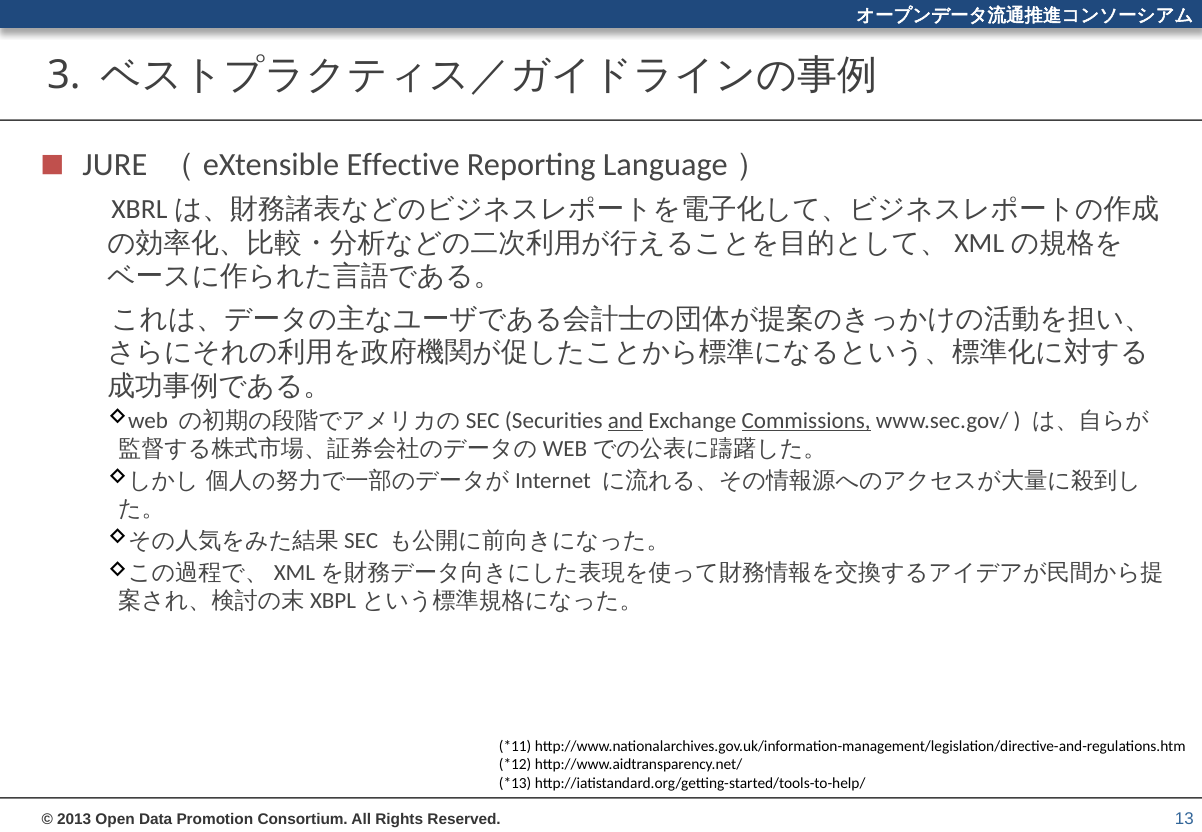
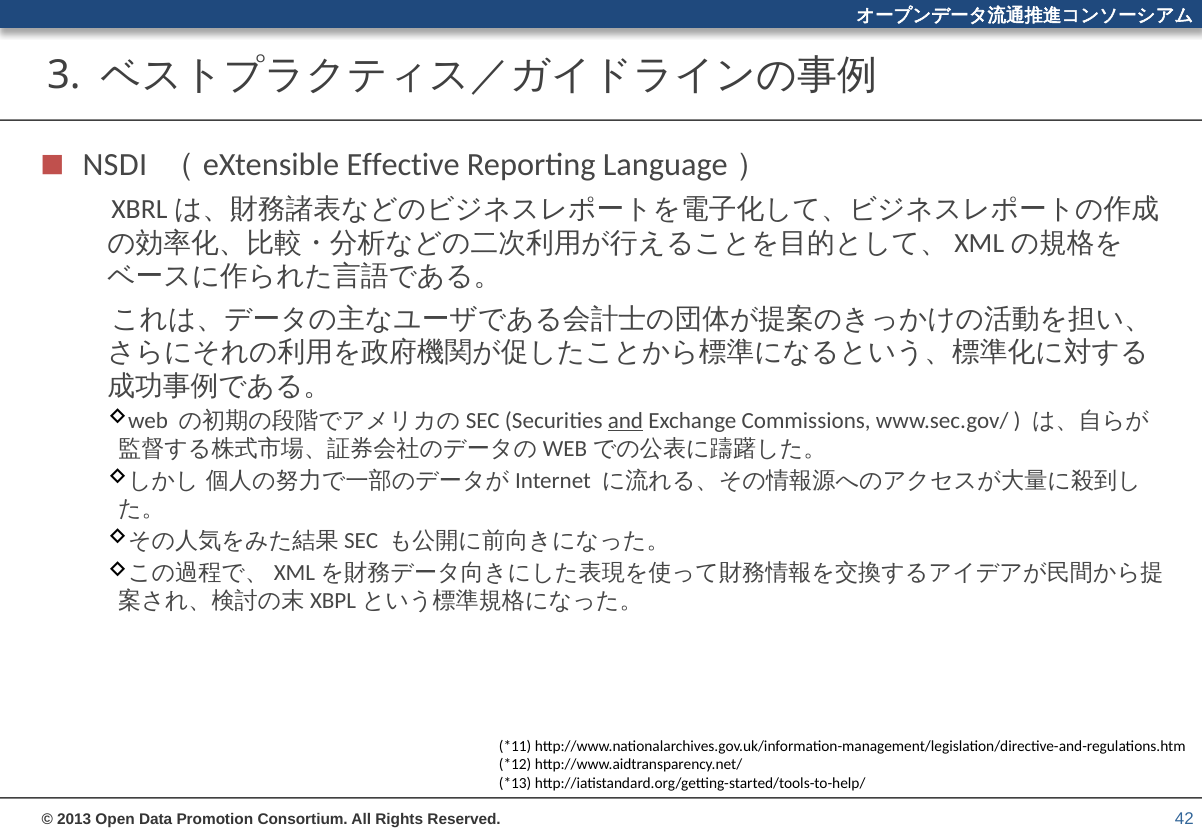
JURE: JURE -> NSDI (115, 164)
Commissions underline: present -> none (806, 421)
13: 13 -> 42 (1184, 819)
